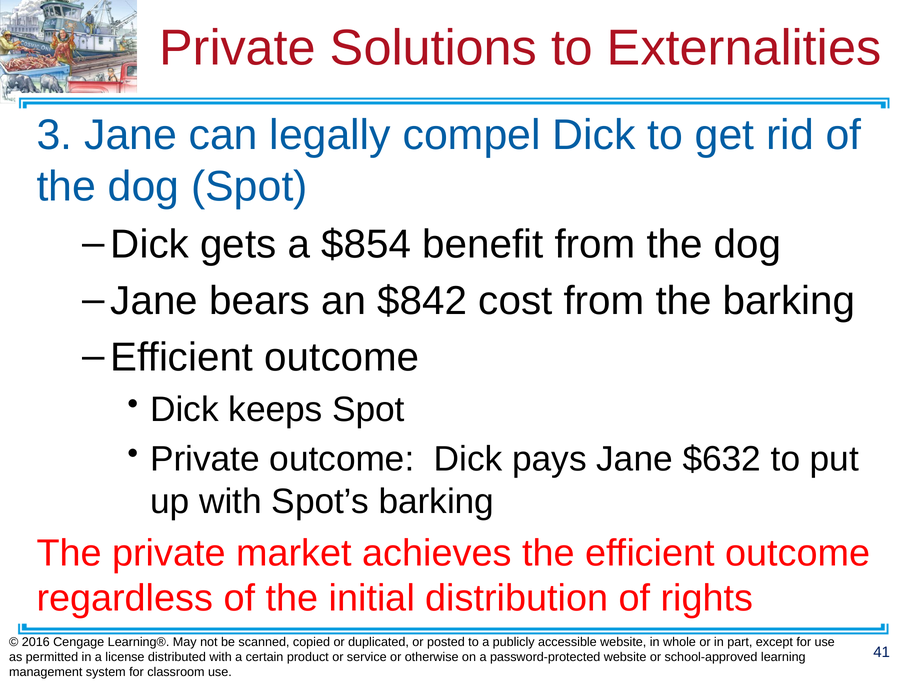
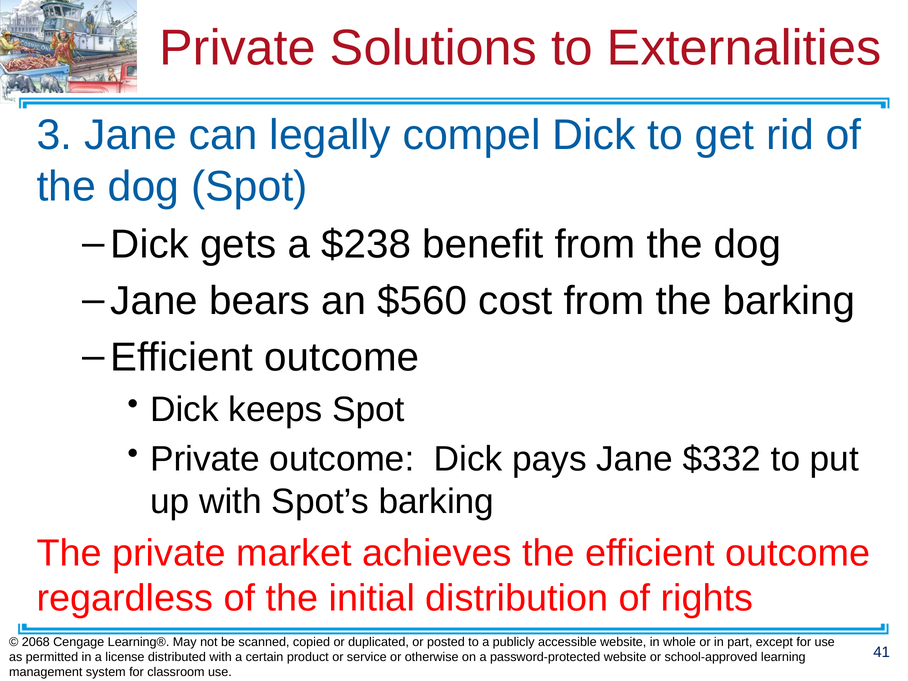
$854: $854 -> $238 (366, 244)
$842: $842 -> $560 (422, 301)
$632: $632 -> $332 (722, 459)
2016: 2016 -> 2068 (36, 642)
